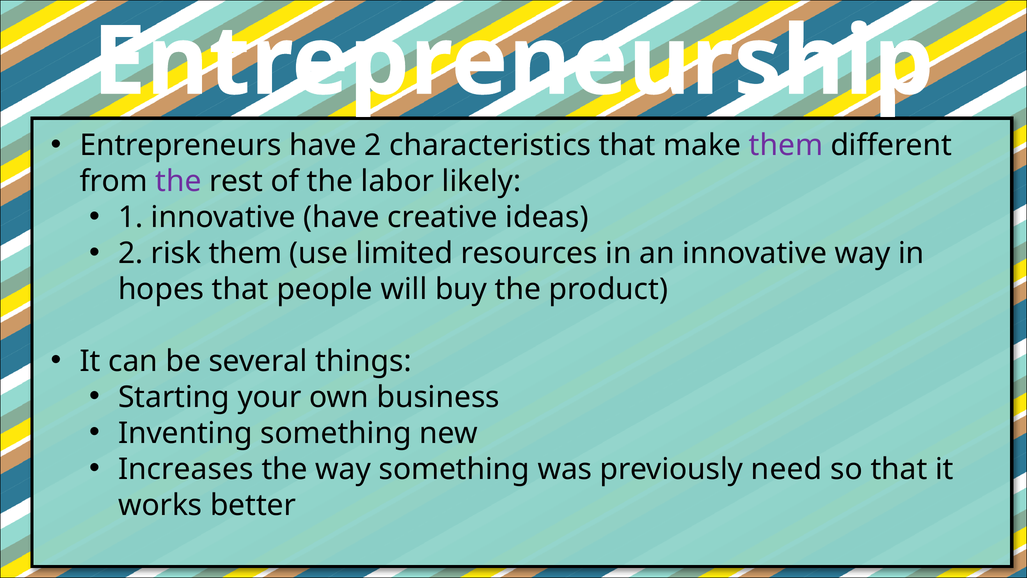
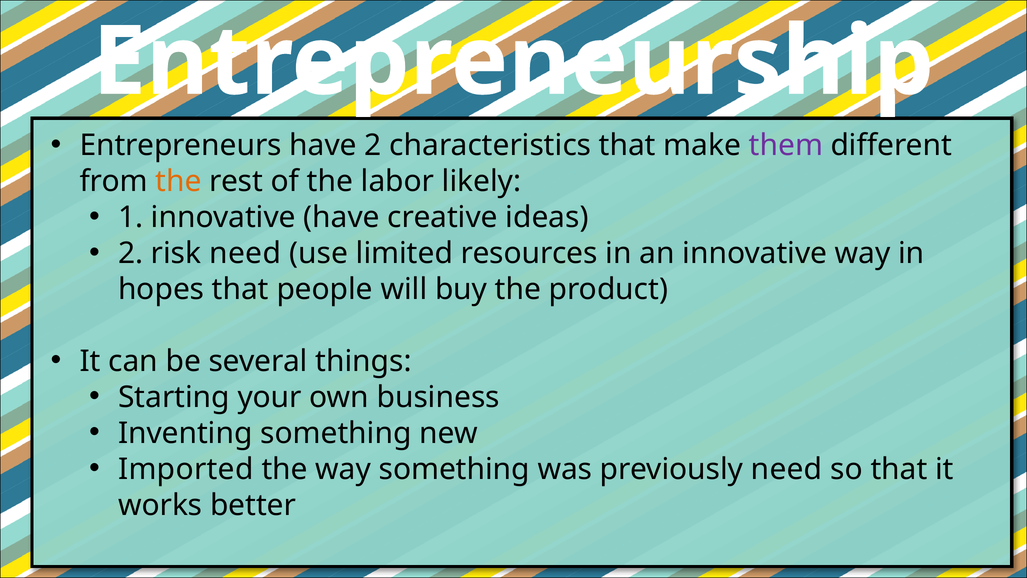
the colour: purple -> orange (179, 181)
risk them: them -> need (245, 253)
Increases: Increases -> Imported (186, 469)
